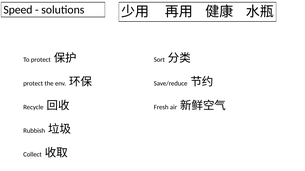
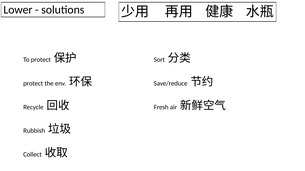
Speed: Speed -> Lower (18, 10)
